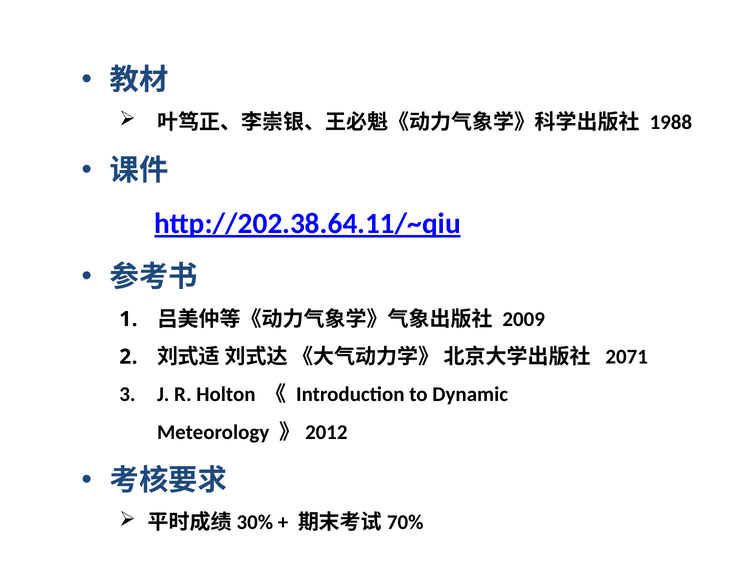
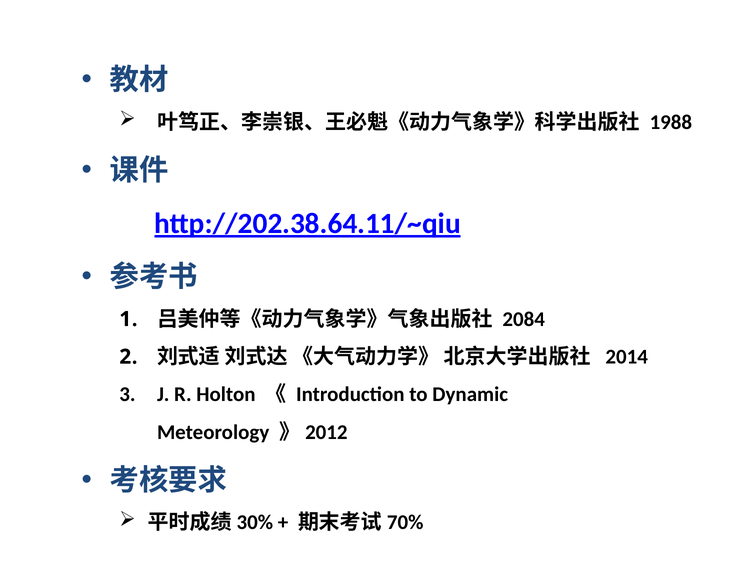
2009: 2009 -> 2084 (524, 319)
2071: 2071 -> 2014 (627, 357)
